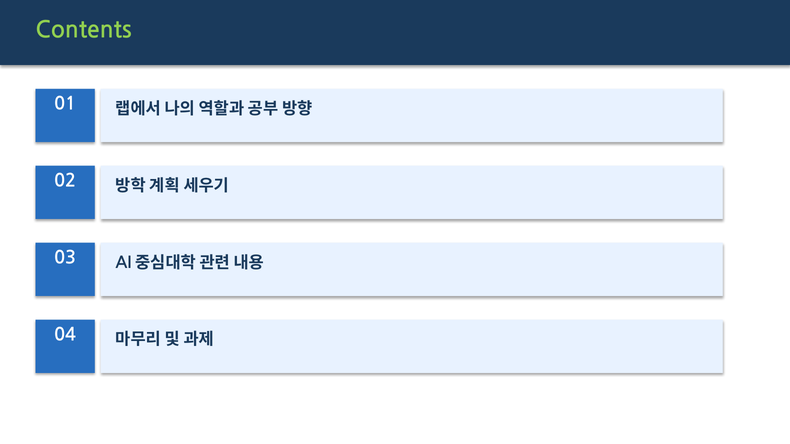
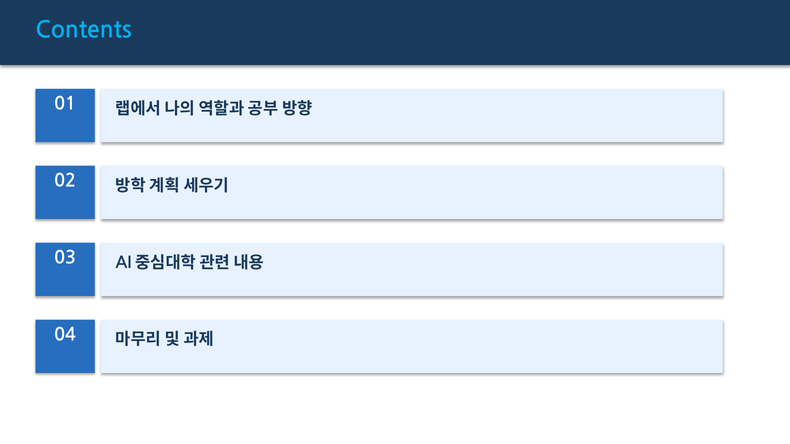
Contents colour: light green -> light blue (84, 30)
